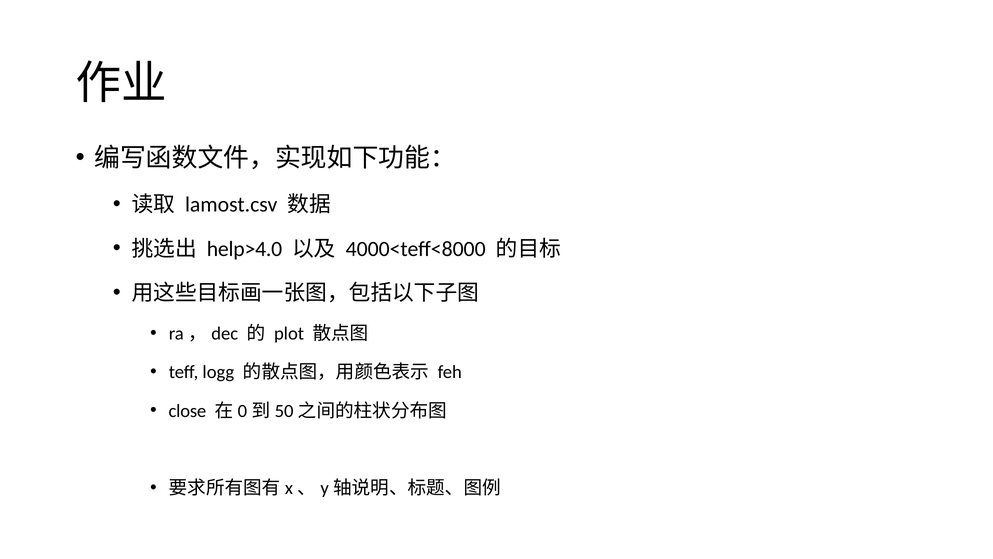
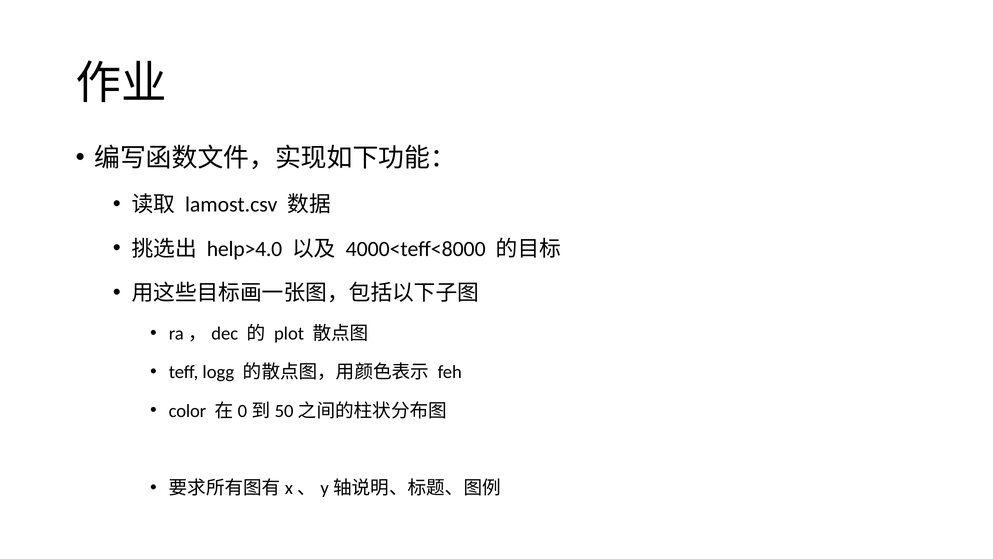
close: close -> color (187, 411)
